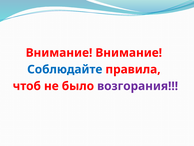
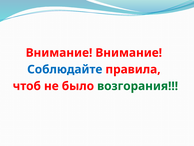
возгорания colour: purple -> green (138, 86)
